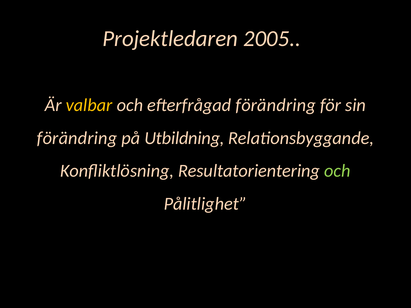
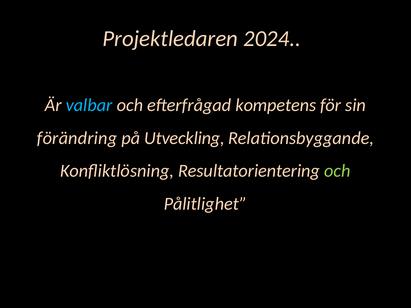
2005: 2005 -> 2024 (272, 39)
valbar colour: yellow -> light blue (89, 105)
efterfrågad förändring: förändring -> kompetens (276, 105)
Utbildning: Utbildning -> Utveckling (184, 138)
